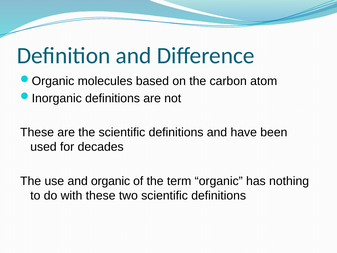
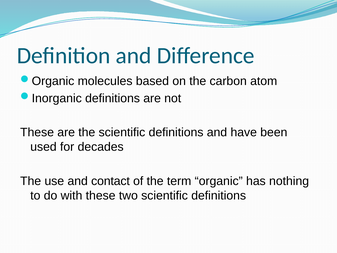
and organic: organic -> contact (111, 181)
